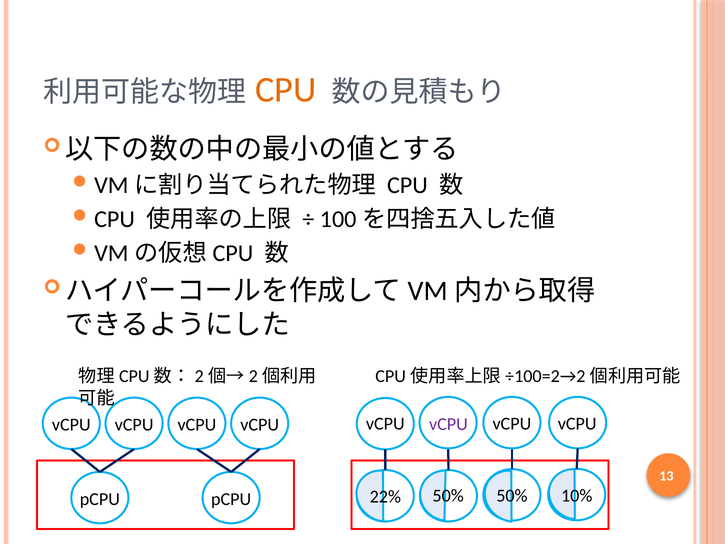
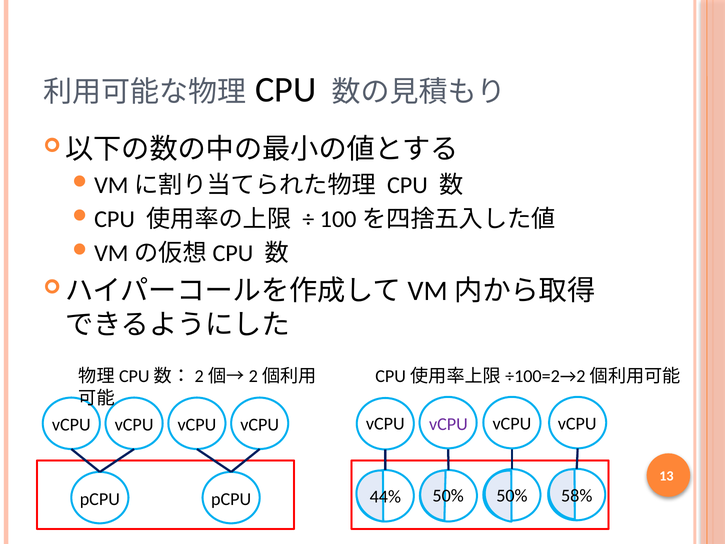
CPU colour: orange -> black (286, 90)
22%: 22% -> 44% (385, 497)
10%: 10% -> 58% (577, 496)
